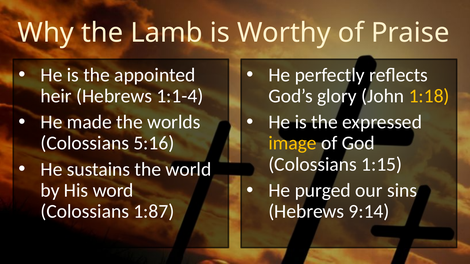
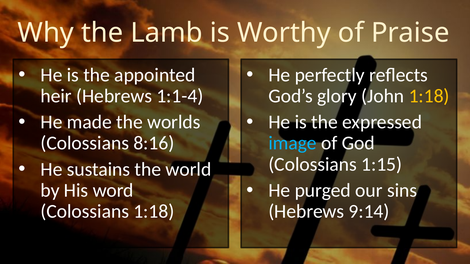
5:16: 5:16 -> 8:16 (154, 143)
image colour: yellow -> light blue (293, 143)
Colossians 1:87: 1:87 -> 1:18 (154, 212)
